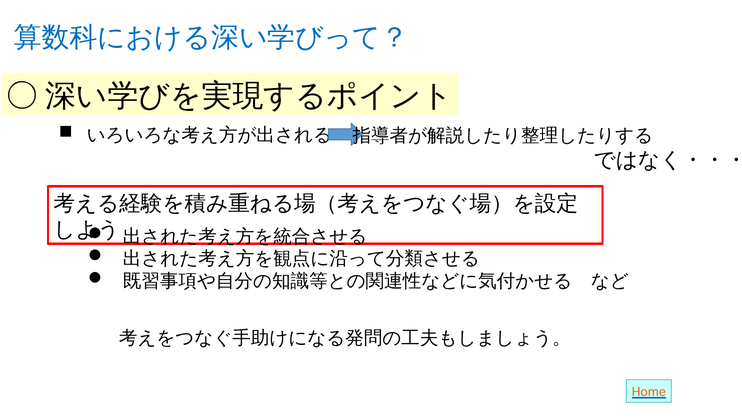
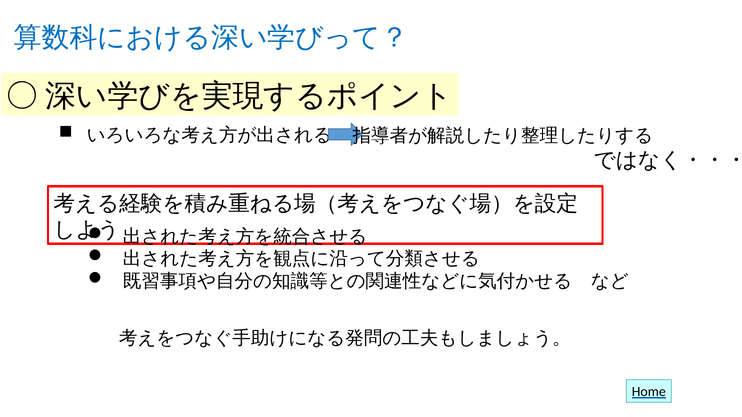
Home colour: orange -> black (649, 392)
